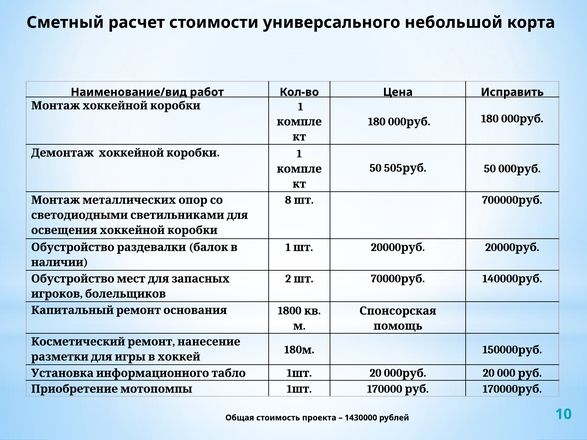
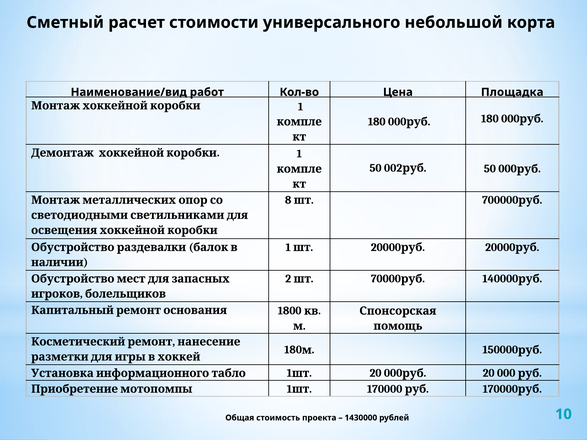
Исправить: Исправить -> Площадка (512, 92)
505: 505 -> 002 (393, 168)
